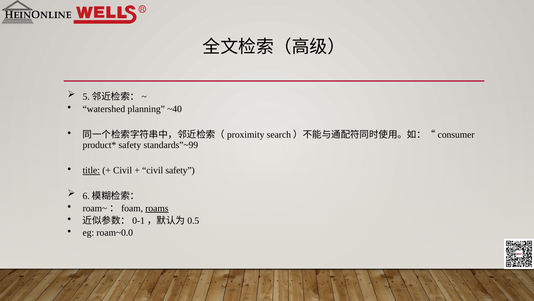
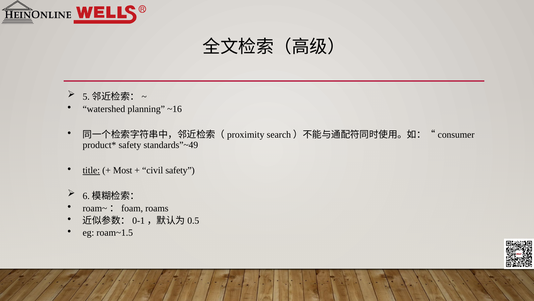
~40: ~40 -> ~16 (175, 109)
standards”~99: standards”~99 -> standards”~49 (171, 145)
Civil: Civil -> Most (123, 170)
roams underline: present -> none (157, 208)
roam~0.0: roam~0.0 -> roam~1.5 (115, 232)
